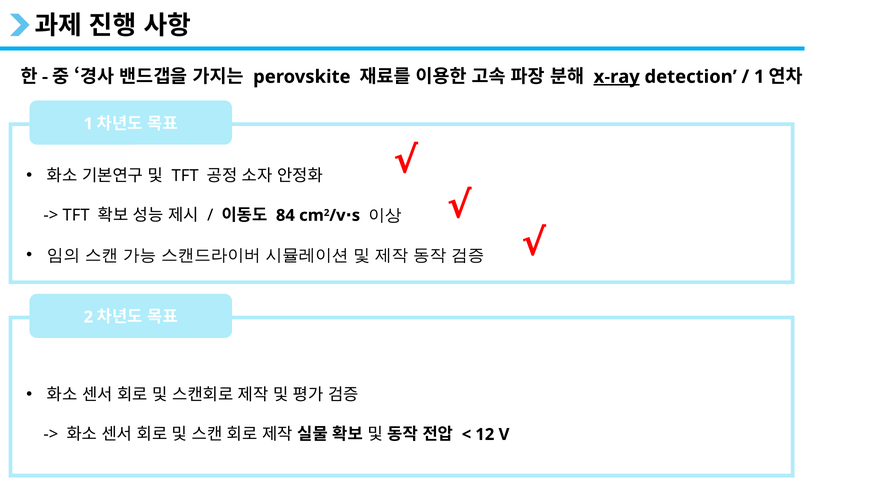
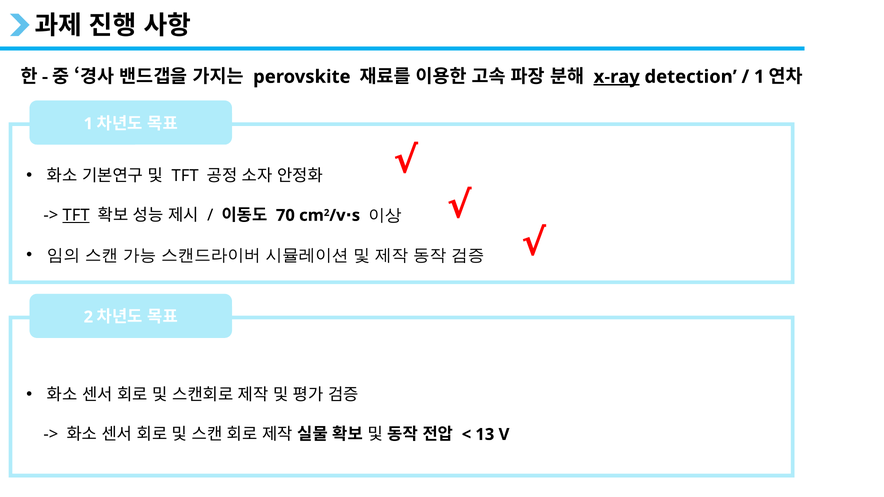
TFT underline: none -> present (76, 215)
84: 84 -> 70 (285, 215)
12: 12 -> 13 (485, 435)
